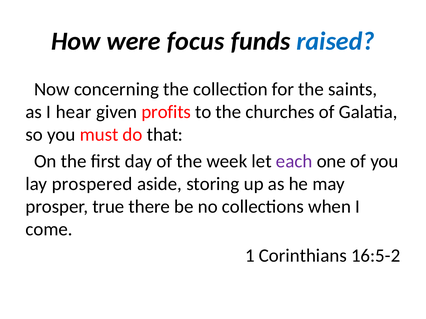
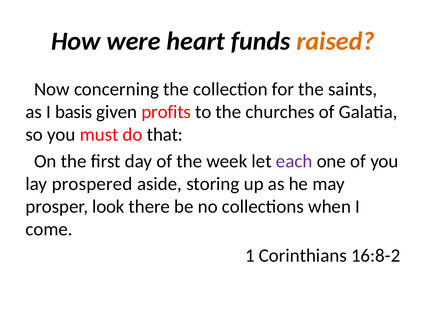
focus: focus -> heart (196, 41)
raised colour: blue -> orange (335, 41)
hear: hear -> basis (74, 112)
true: true -> look (108, 207)
16:5-2: 16:5-2 -> 16:8-2 (376, 256)
